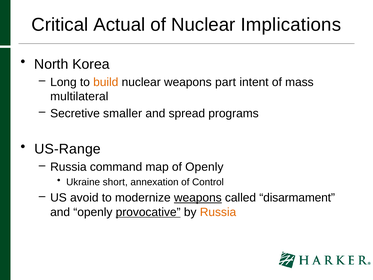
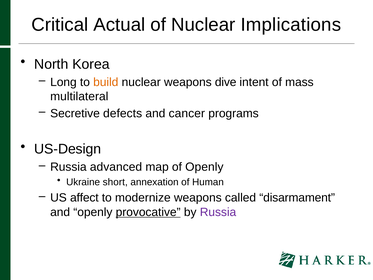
part: part -> dive (226, 82)
smaller: smaller -> defects (123, 113)
spread: spread -> cancer (187, 113)
US-Range: US-Range -> US-Design (68, 149)
command: command -> advanced (116, 167)
Control: Control -> Human (208, 182)
avoid: avoid -> affect (84, 198)
weapons underline: present -> none (198, 198)
Russia colour: orange -> purple (218, 212)
